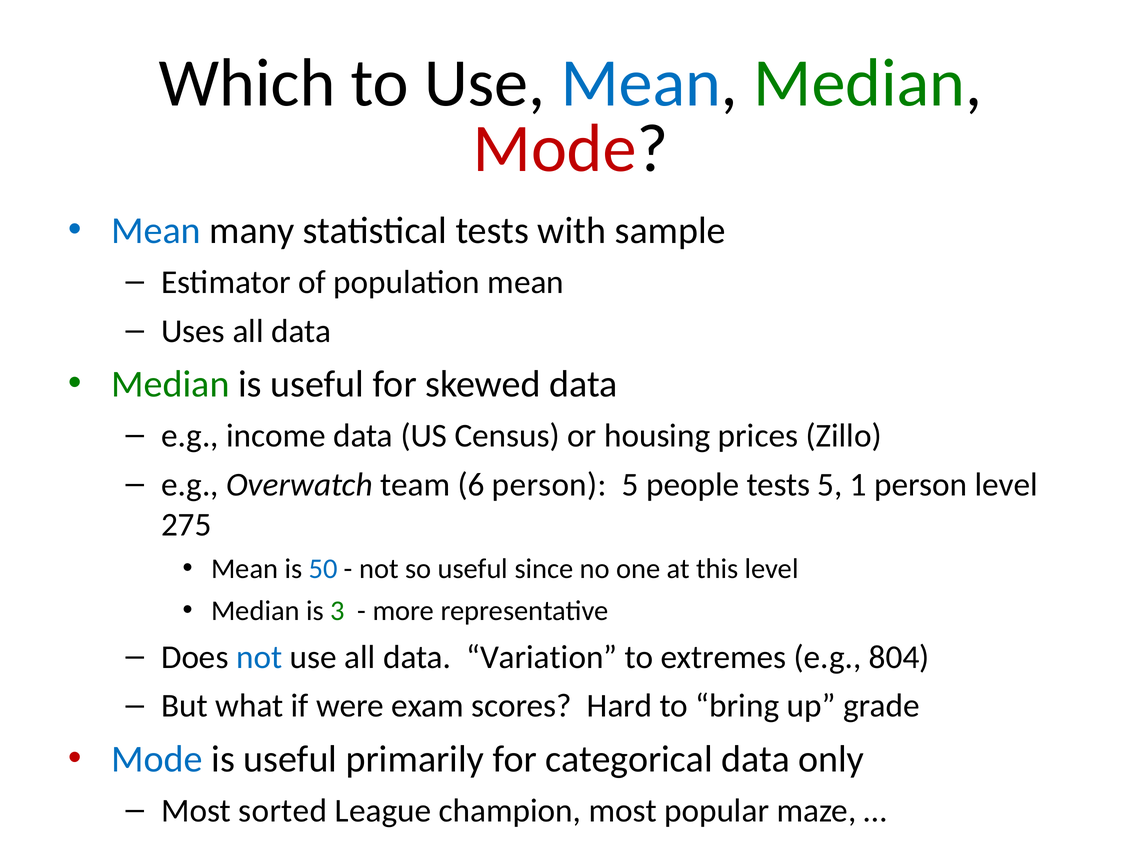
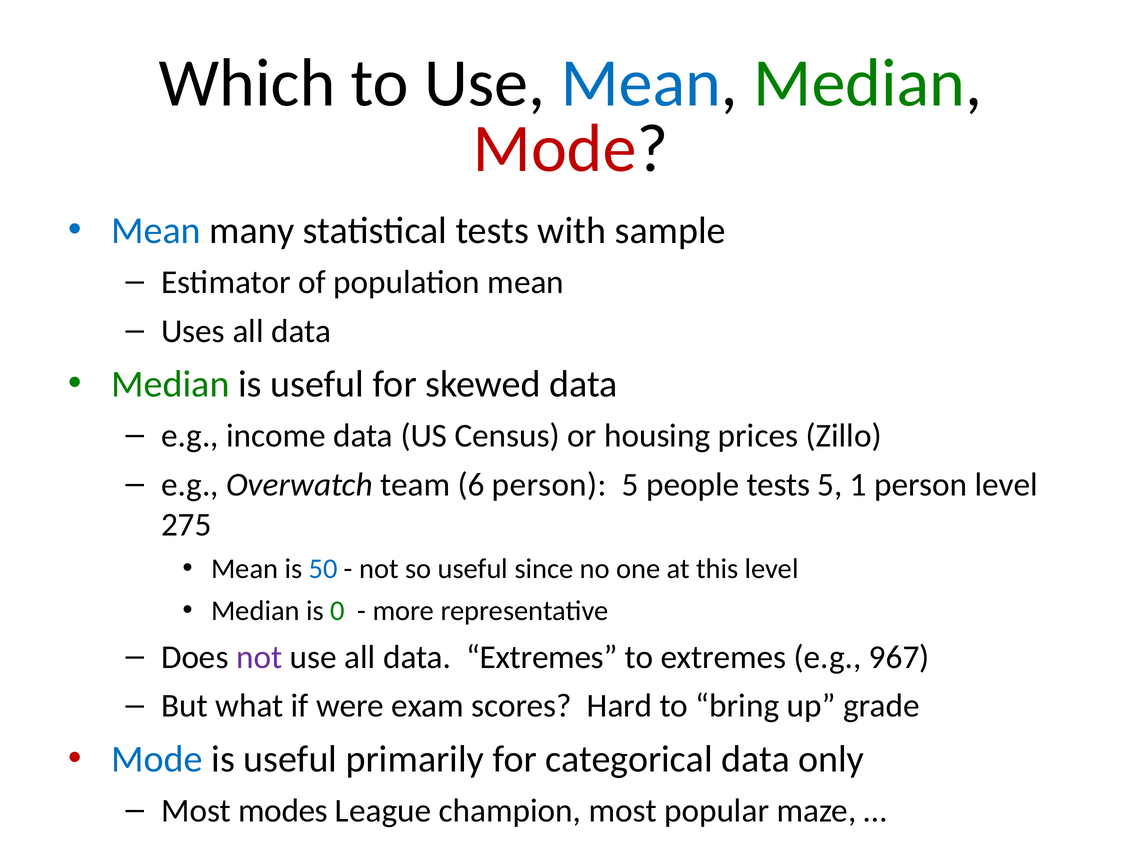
3: 3 -> 0 (338, 611)
not colour: blue -> purple (259, 657)
data Variation: Variation -> Extremes (542, 657)
804: 804 -> 967 (899, 657)
sorted: sorted -> modes (283, 810)
